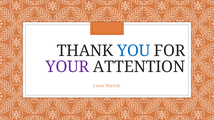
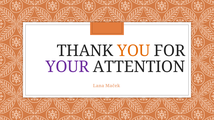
YOU colour: blue -> orange (134, 51)
